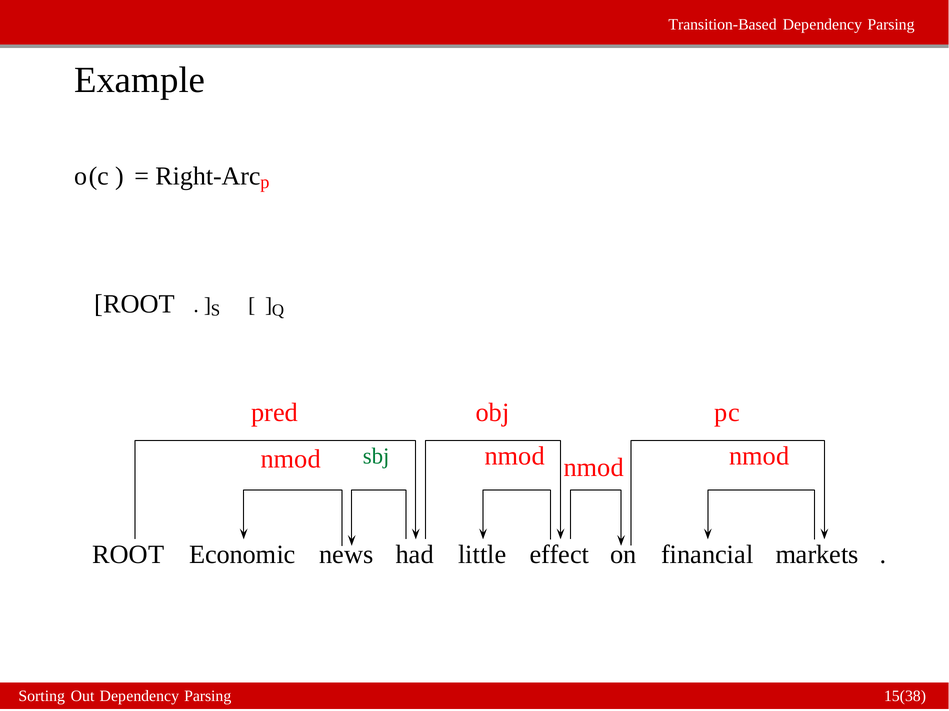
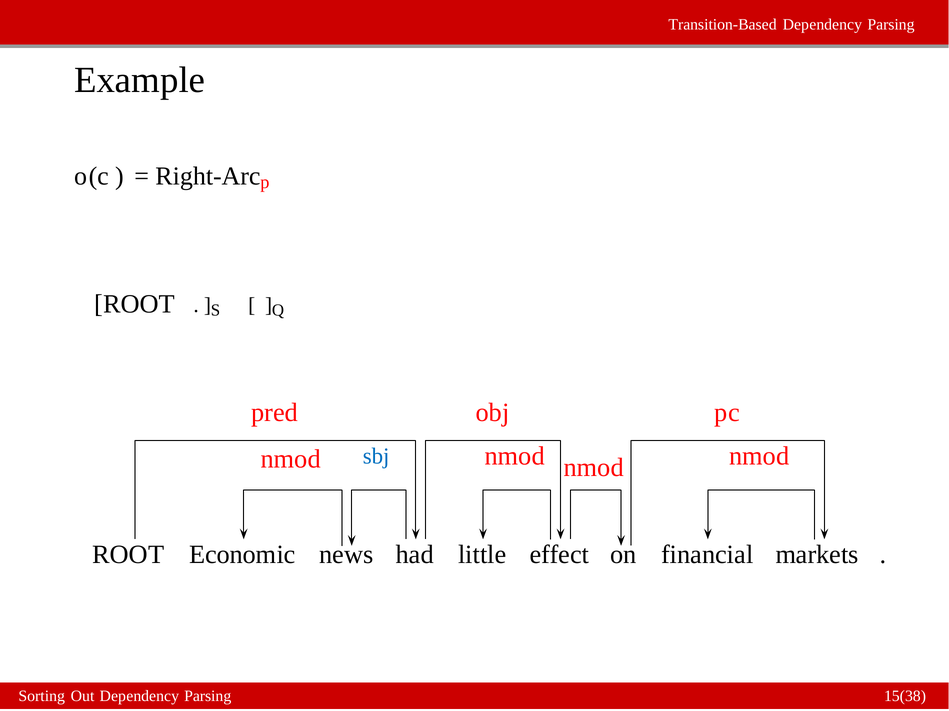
sbj colour: green -> blue (376, 456)
